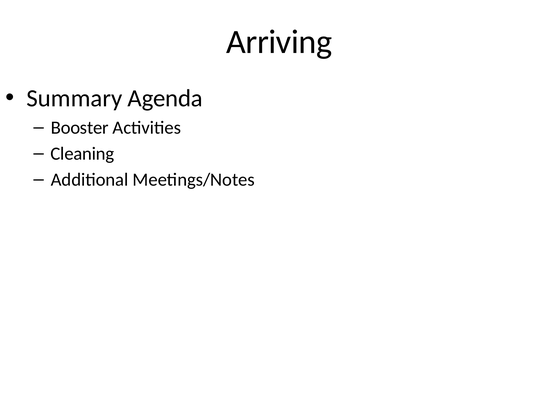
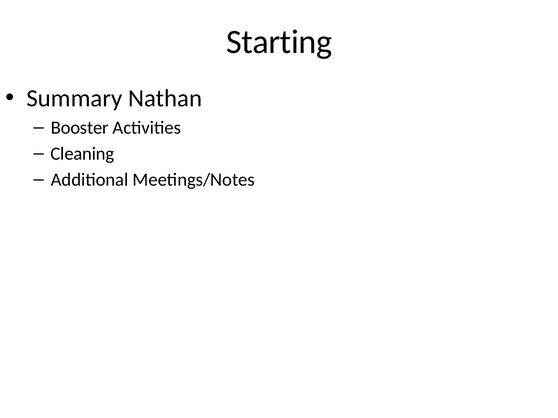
Arriving: Arriving -> Starting (279, 42)
Agenda: Agenda -> Nathan (165, 98)
